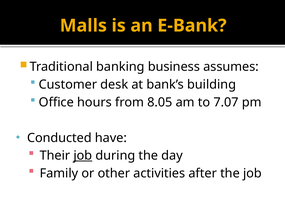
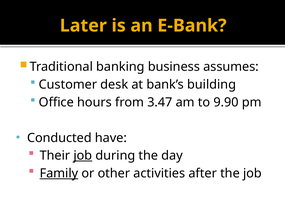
Malls: Malls -> Later (83, 26)
8.05: 8.05 -> 3.47 (160, 102)
7.07: 7.07 -> 9.90 (226, 102)
Family underline: none -> present (59, 173)
